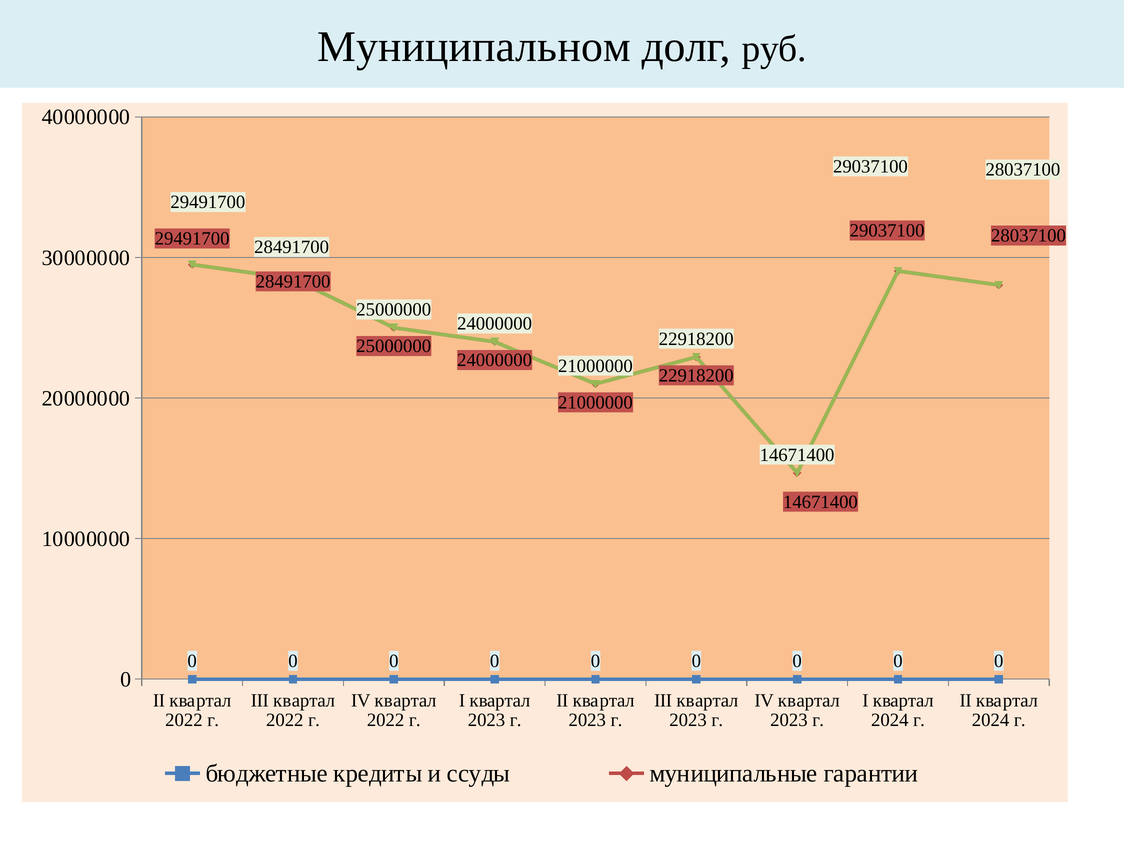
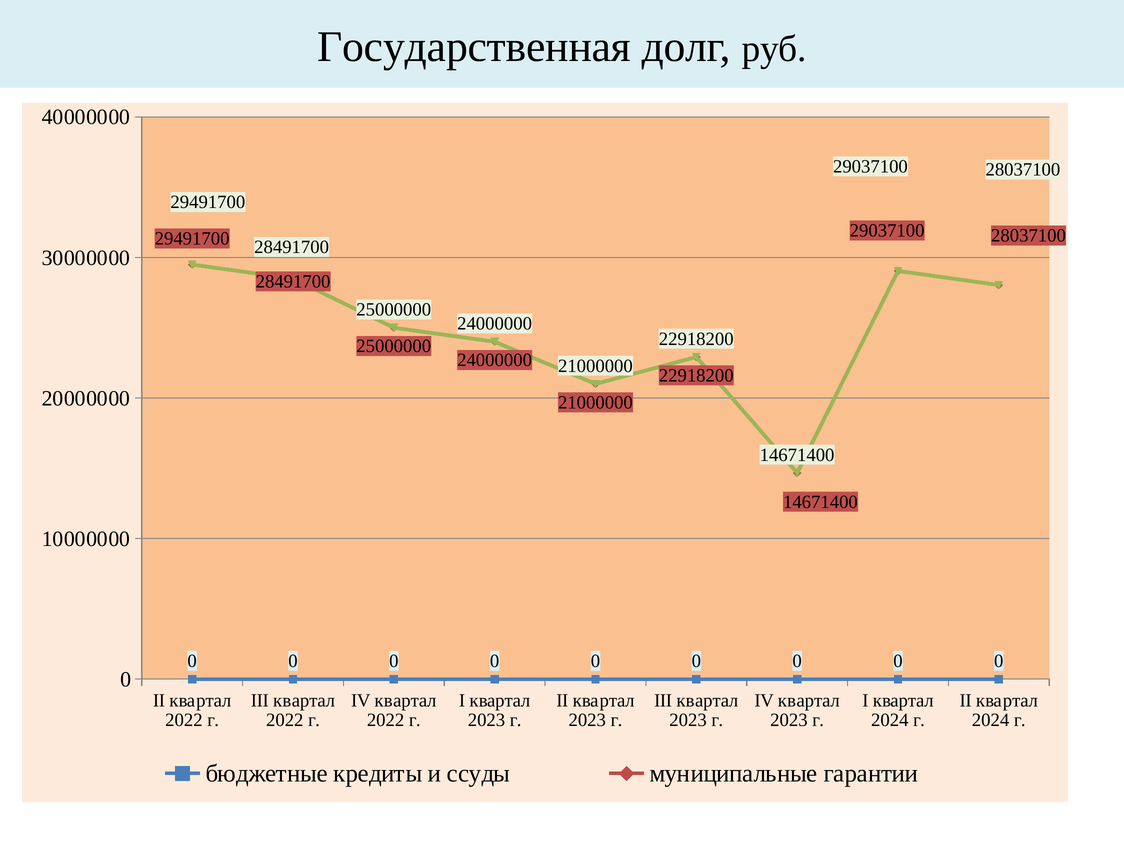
Муниципальном: Муниципальном -> Государственная (474, 47)
